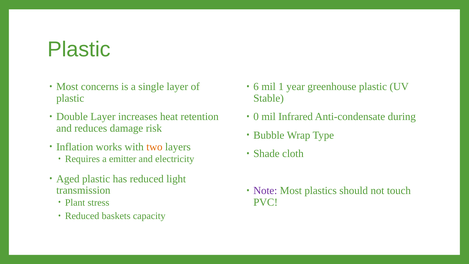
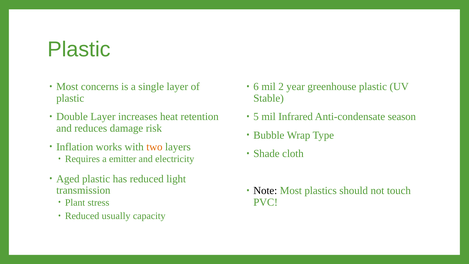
1: 1 -> 2 (281, 87)
0: 0 -> 5 (256, 117)
during: during -> season (402, 117)
Note colour: purple -> black (265, 190)
baskets: baskets -> usually (116, 216)
